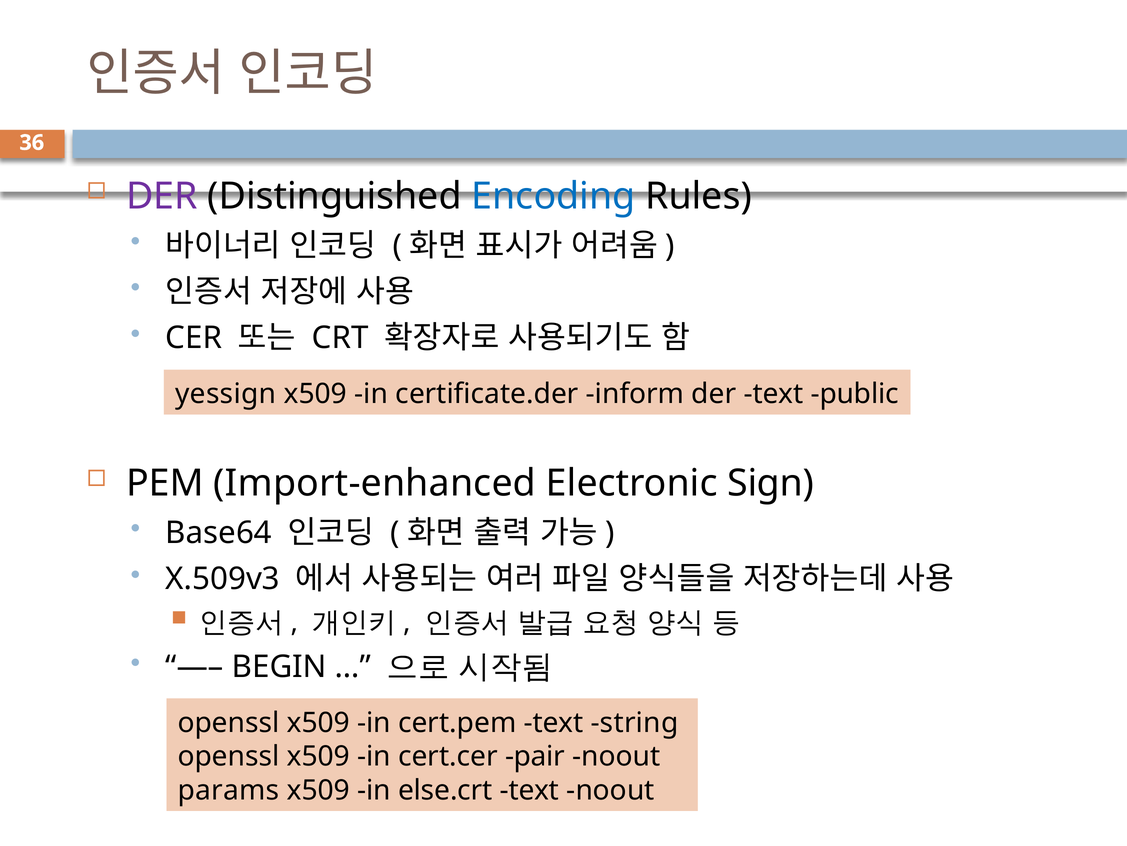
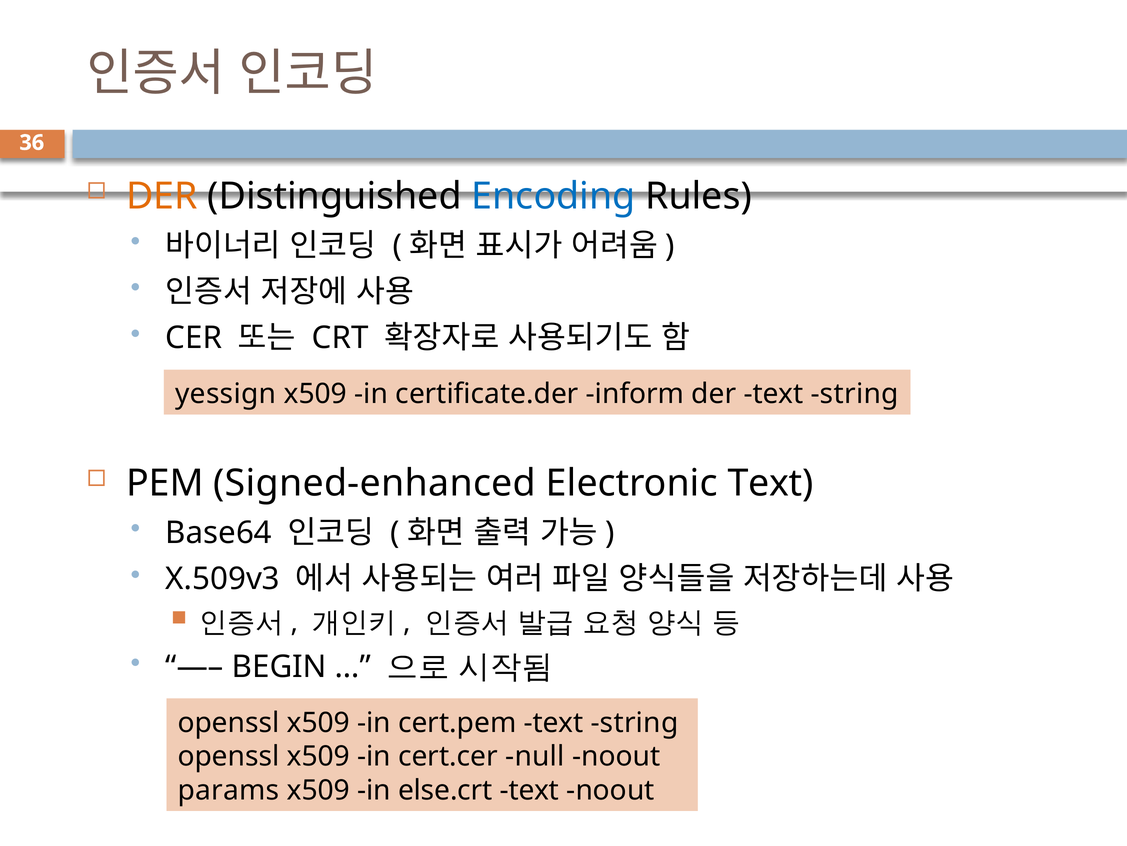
DER colour: purple -> orange (162, 196)
der text public: public -> string (855, 394)
Import-enhanced: Import-enhanced -> Signed-enhanced (375, 483)
Electronic Sign: Sign -> Text (770, 483)
pair: pair -> null (535, 756)
